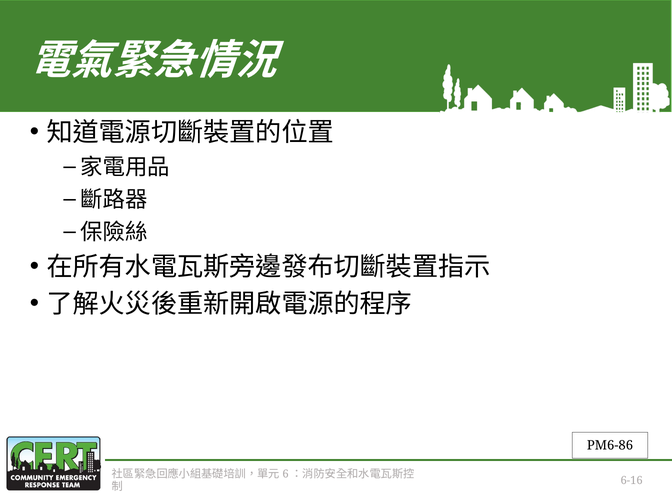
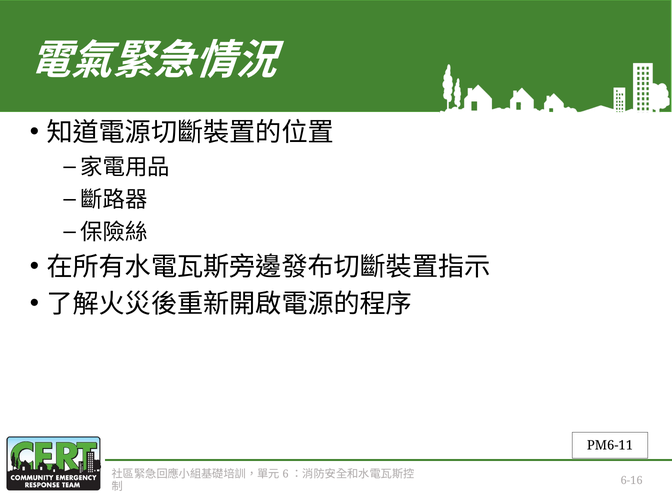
PM6-86: PM6-86 -> PM6-11 (610, 445)
